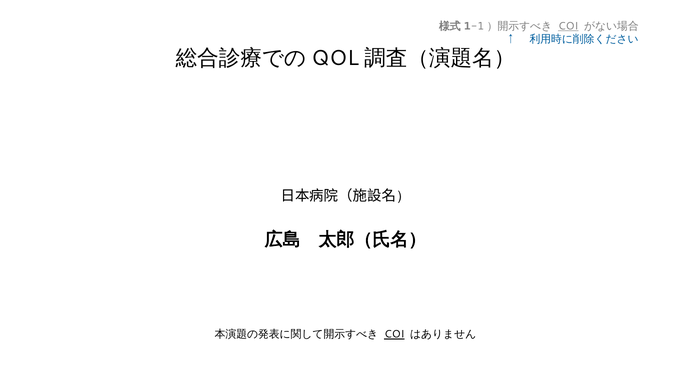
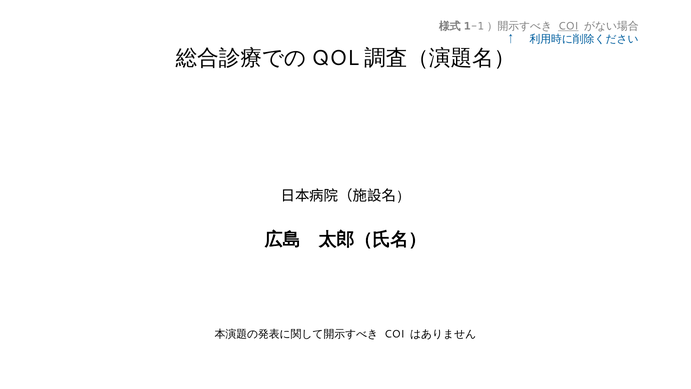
COI underline: present -> none (394, 334)
